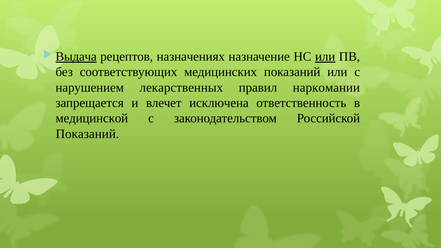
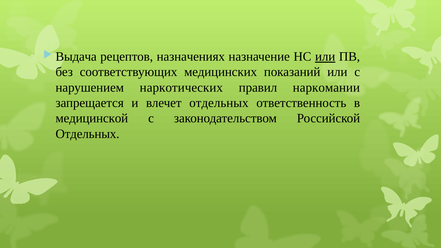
Выдача underline: present -> none (76, 57)
лекарственных: лекарственных -> наркотических (181, 88)
влечет исключена: исключена -> отдельных (219, 103)
Показаний: Показаний -> Отдельных (88, 134)
